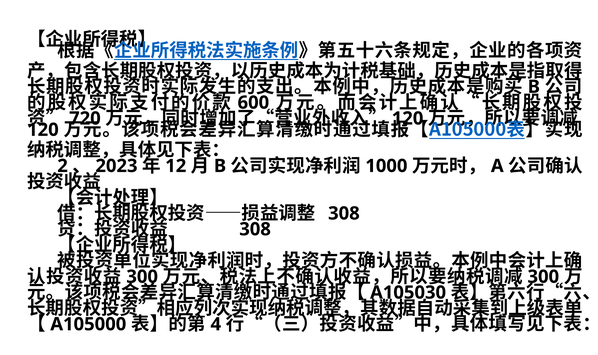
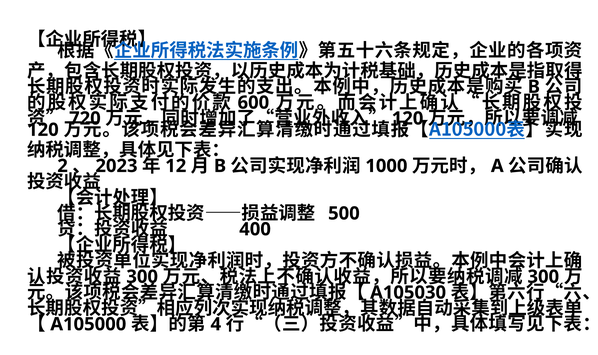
308: 308 -> 500 (344, 213)
308: 308 -> 400 (255, 229)
